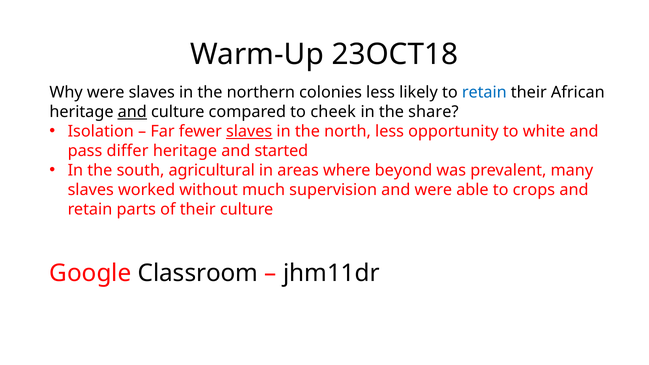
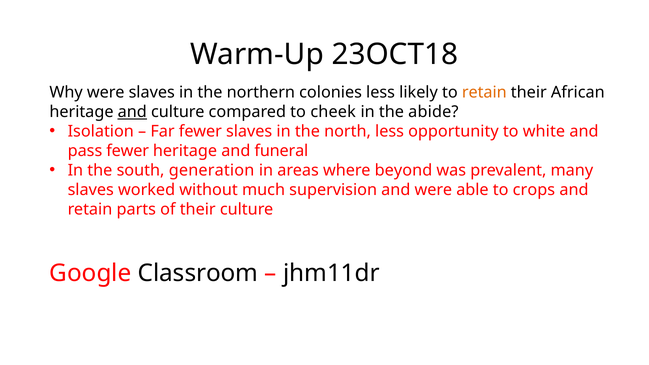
retain colour: blue -> orange (484, 93)
share: share -> abide (433, 112)
slaves underline: present -> none (249, 132)
pass differ: differ -> fewer (128, 151)
started: started -> funeral (281, 151)
agricultural: agricultural -> generation (212, 170)
